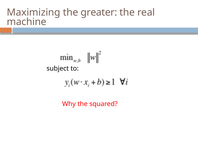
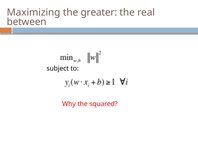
machine: machine -> between (27, 22)
